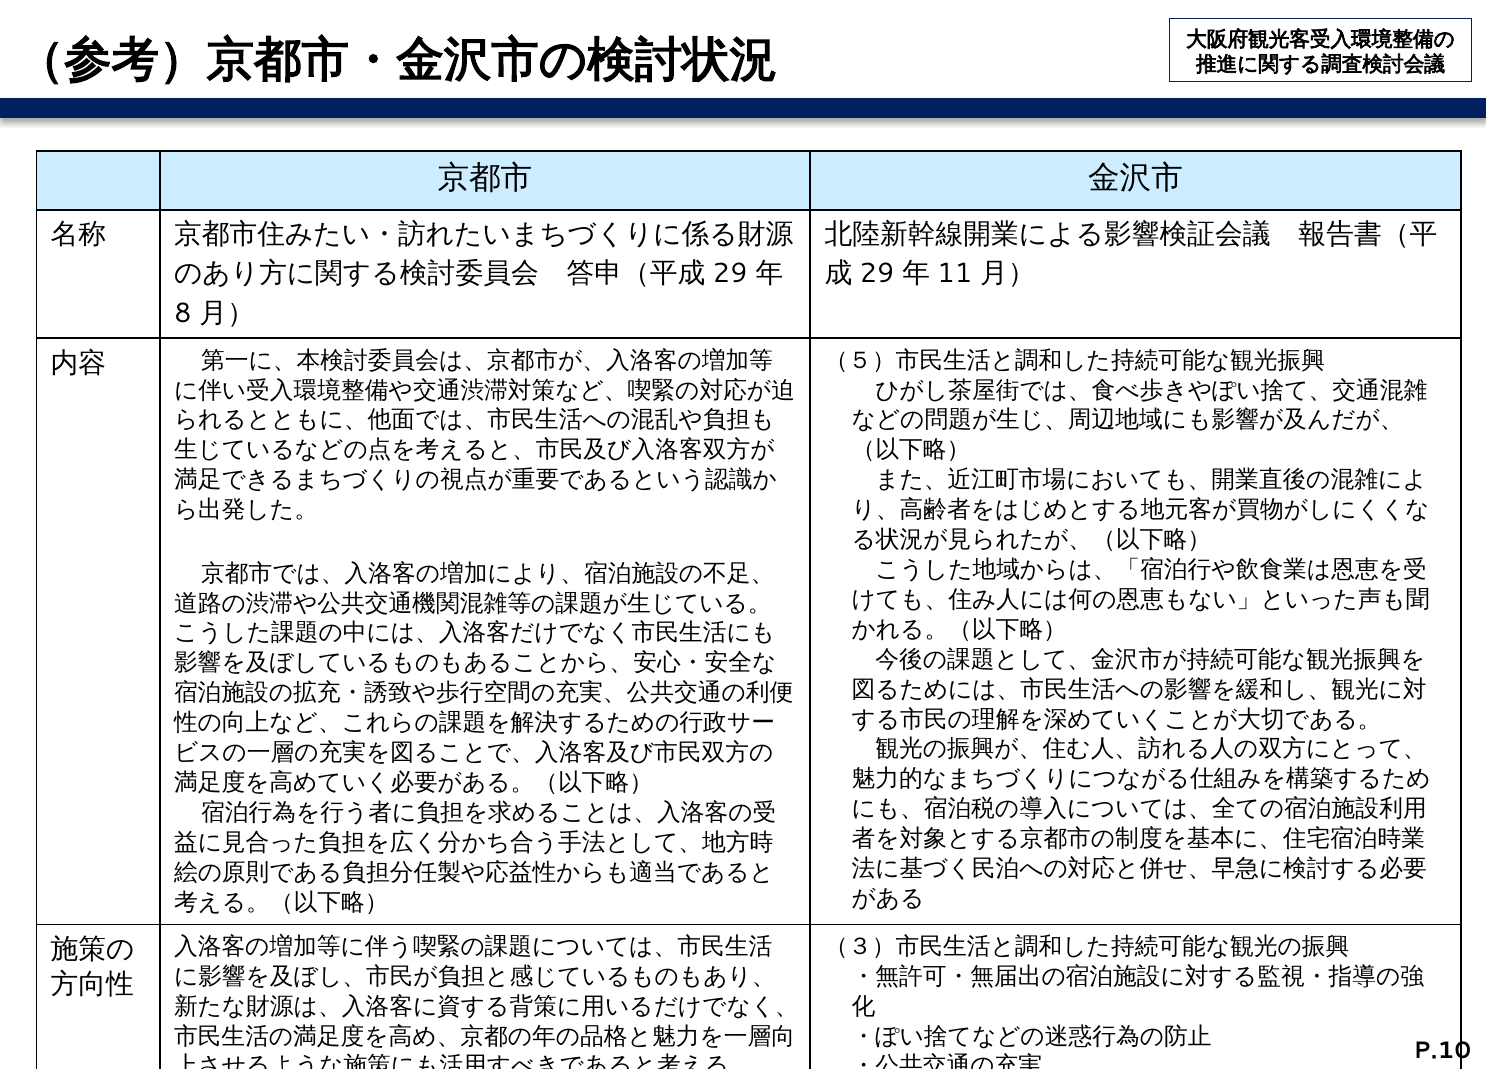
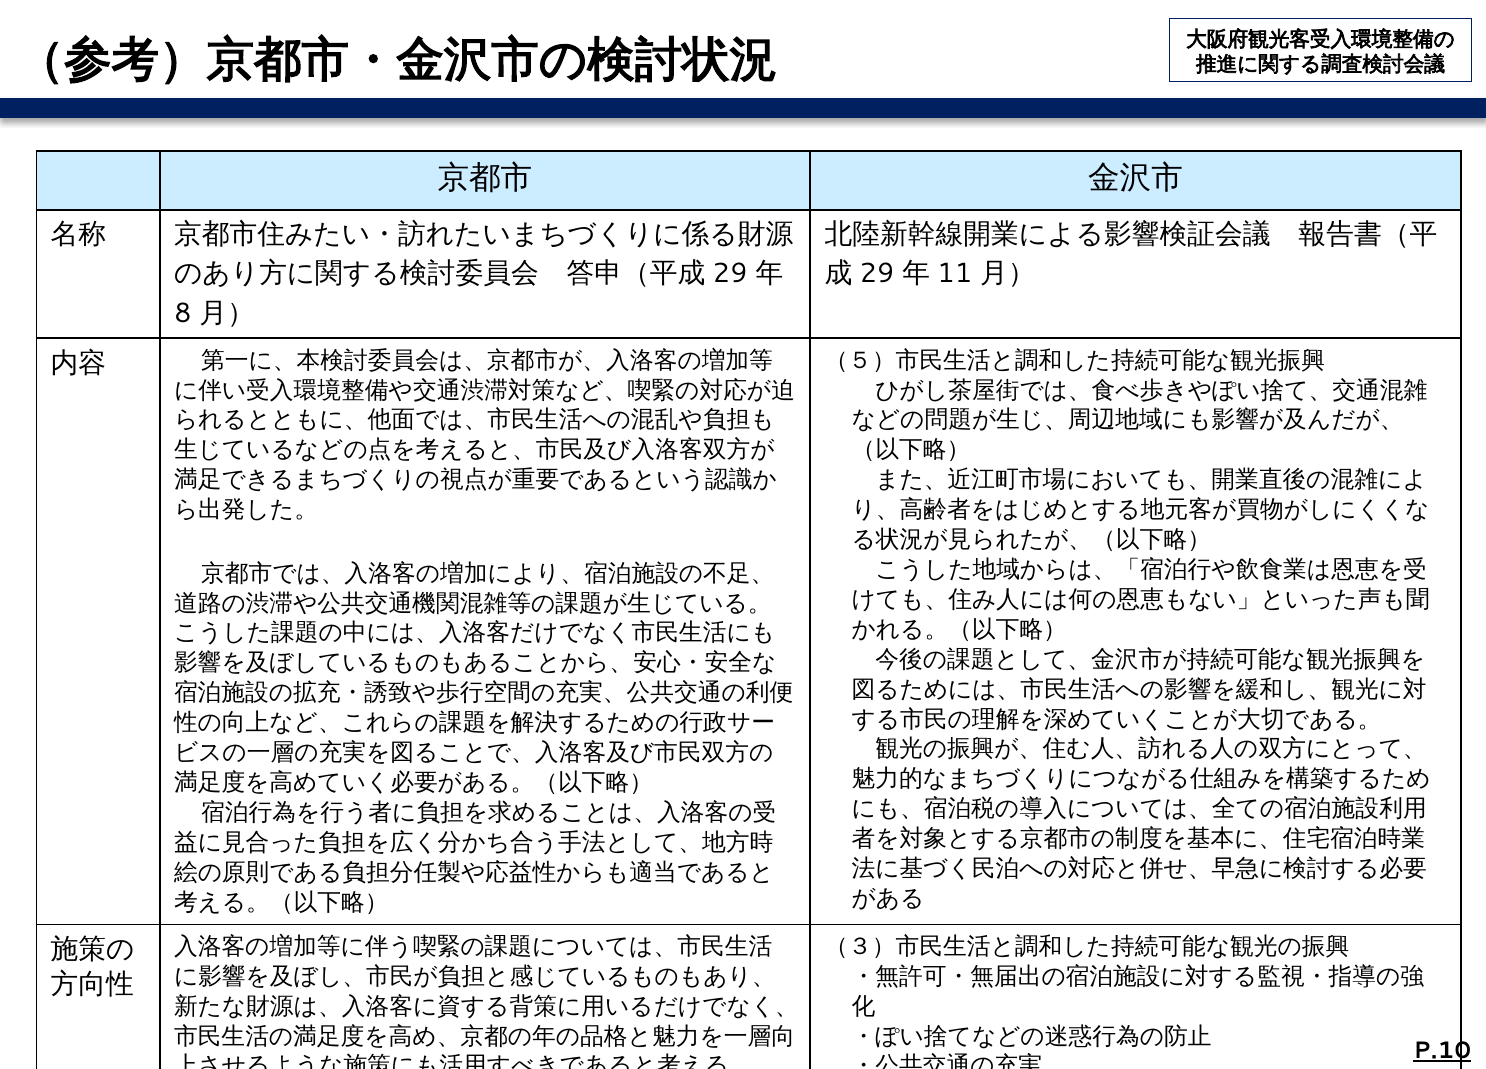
P.10 underline: none -> present (1442, 1050)
